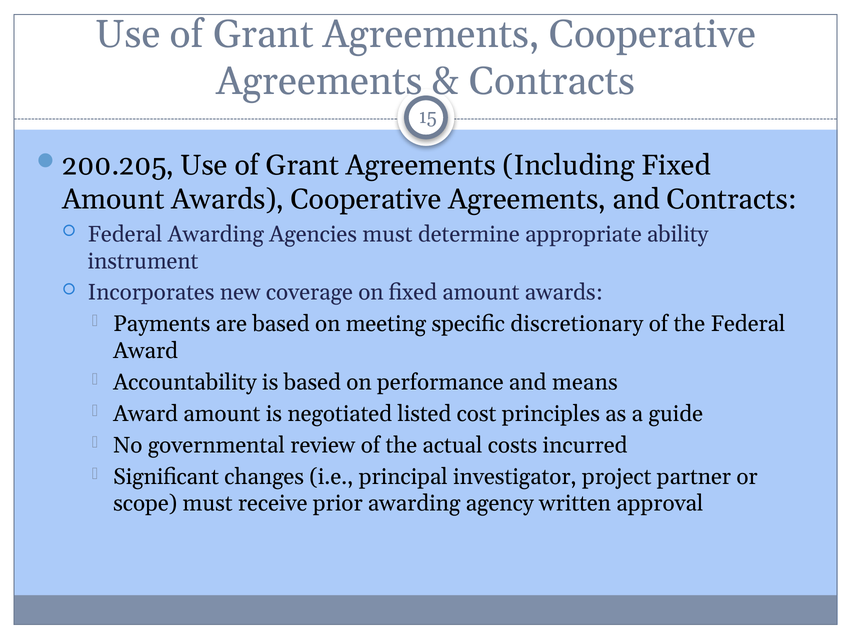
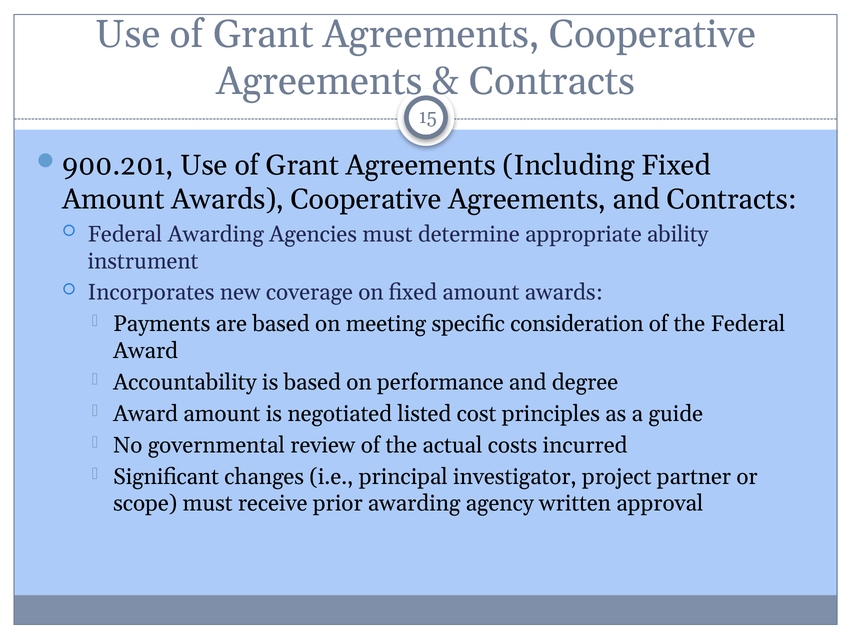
200.205: 200.205 -> 900.201 (118, 166)
discretionary: discretionary -> consideration (577, 324)
means: means -> degree (585, 382)
